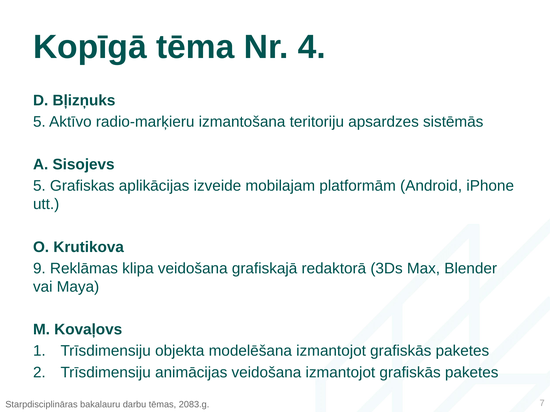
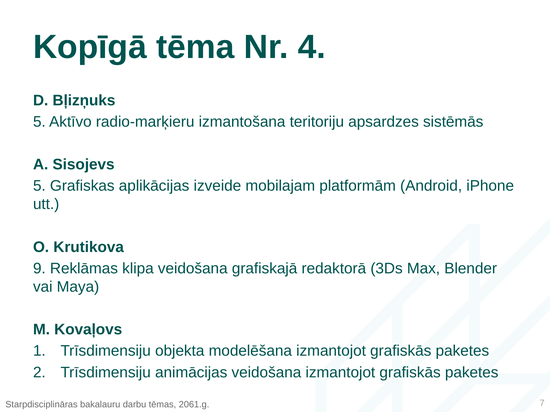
2083.g: 2083.g -> 2061.g (194, 405)
